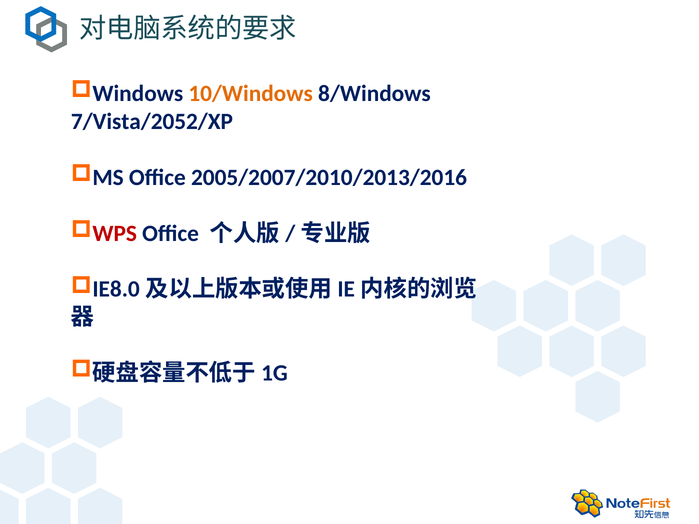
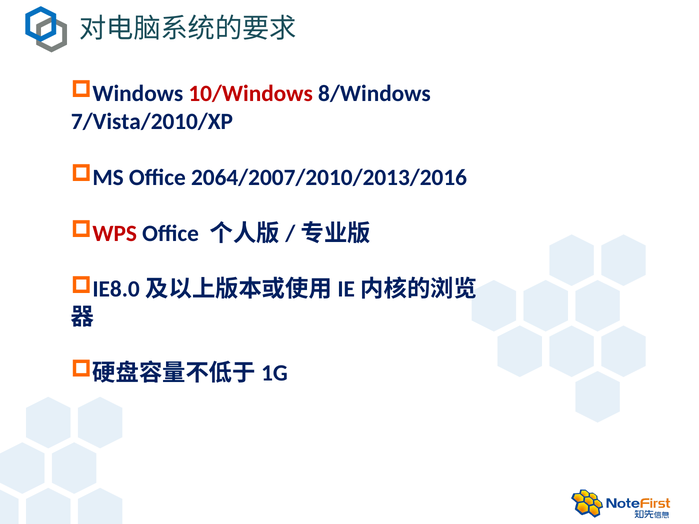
10/Windows colour: orange -> red (251, 94)
7/Vista/2052/XP: 7/Vista/2052/XP -> 7/Vista/2010/XP (152, 122)
2005/2007/2010/2013/2016: 2005/2007/2010/2013/2016 -> 2064/2007/2010/2013/2016 (329, 178)
